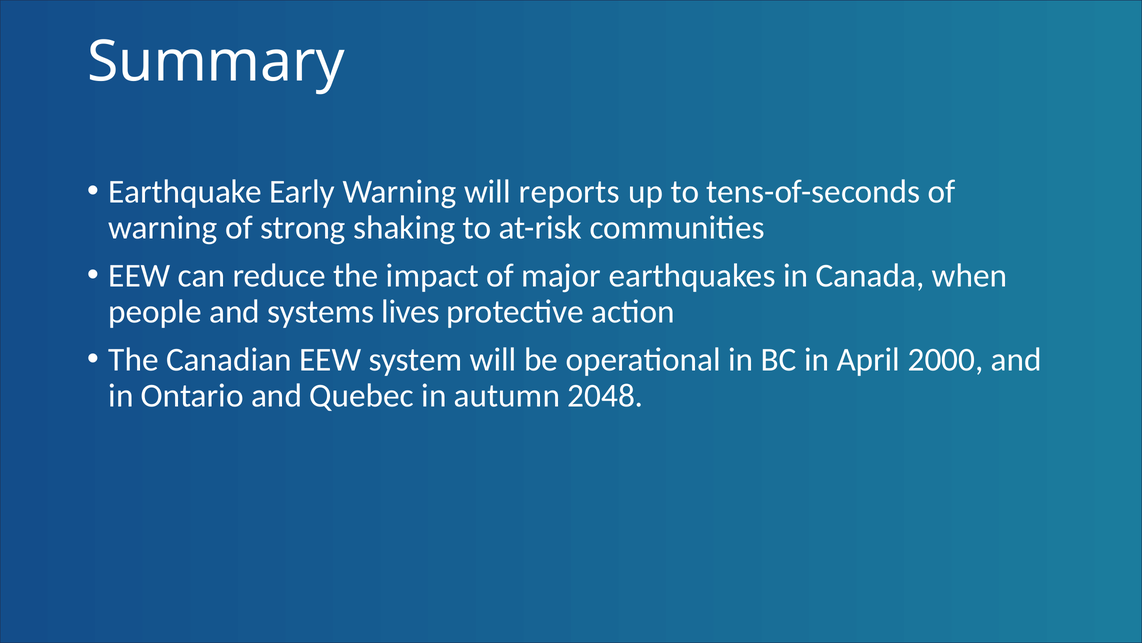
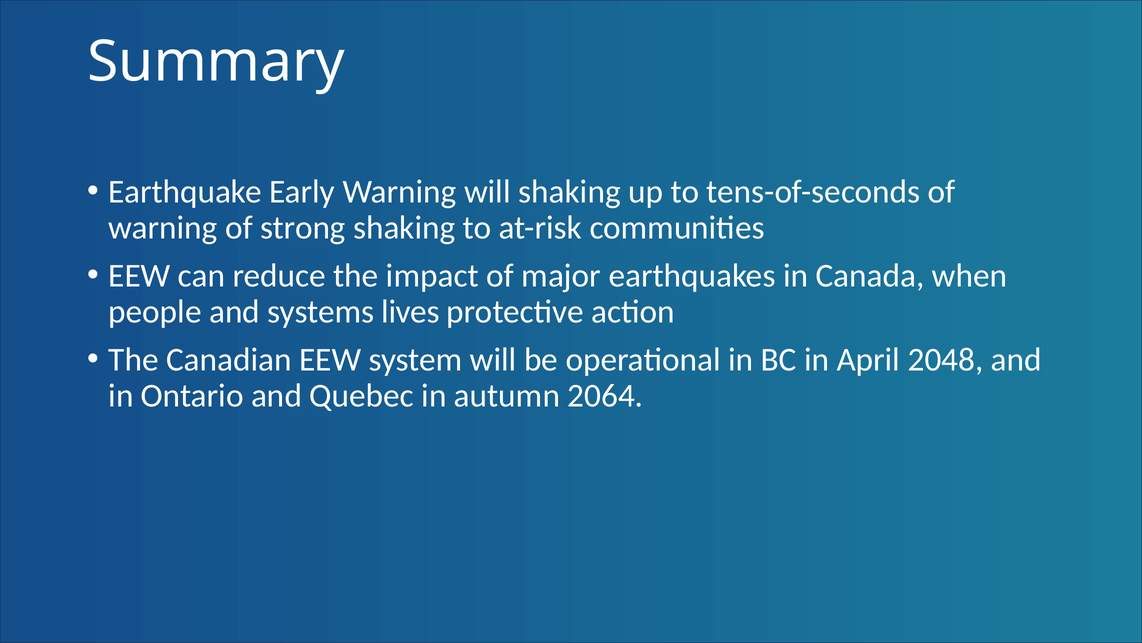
will reports: reports -> shaking (569, 191)
2000: 2000 -> 2048 (946, 359)
2048: 2048 -> 2064 (605, 395)
